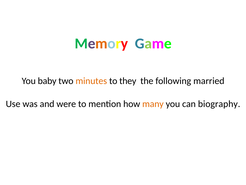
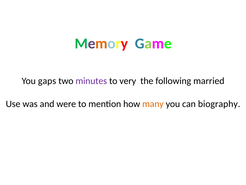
baby: baby -> gaps (47, 81)
minutes colour: orange -> purple (91, 81)
they: they -> very (128, 81)
